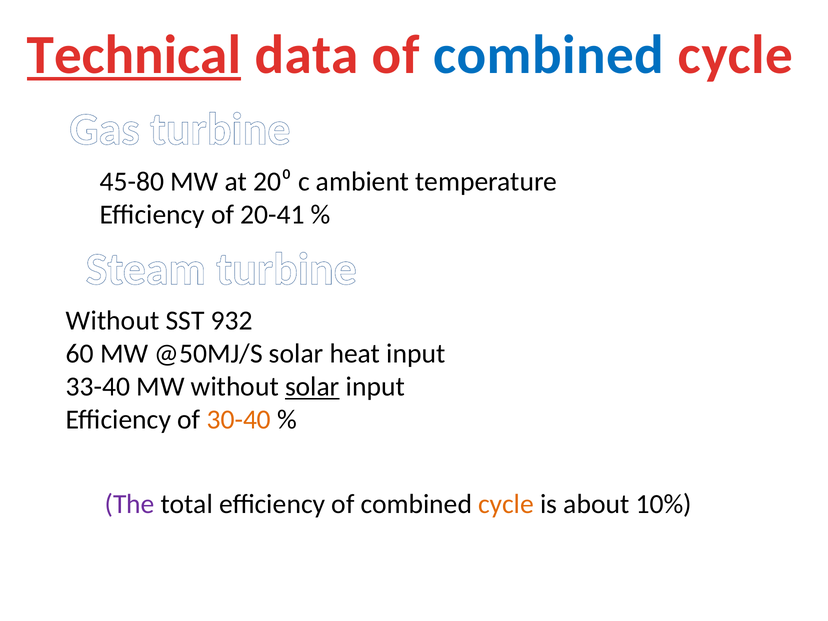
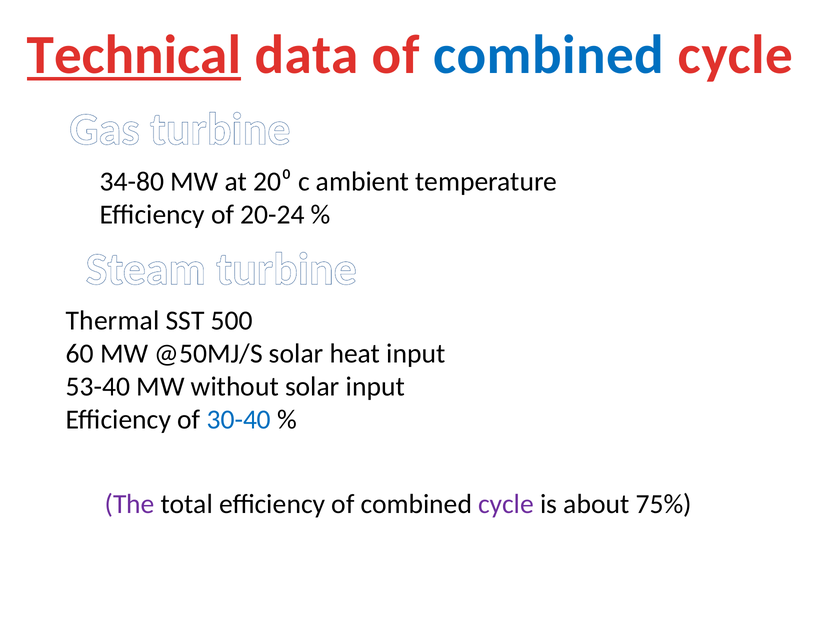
45-80: 45-80 -> 34-80 (132, 182)
20-41: 20-41 -> 20-24 (273, 215)
Without: Without -> Thermal (113, 320)
932: 932 -> 500 (232, 320)
33-40: 33-40 -> 53-40 (98, 387)
solar underline: present -> none (312, 387)
30-40 colour: orange -> blue (239, 420)
cycle colour: orange -> purple (506, 504)
10%: 10% -> 75% (664, 504)
